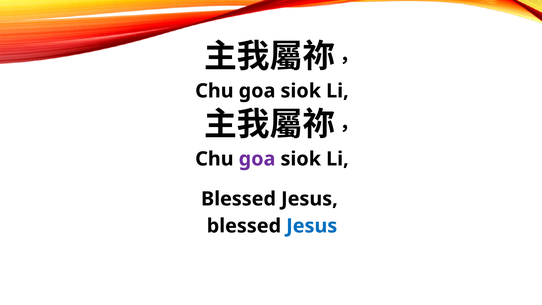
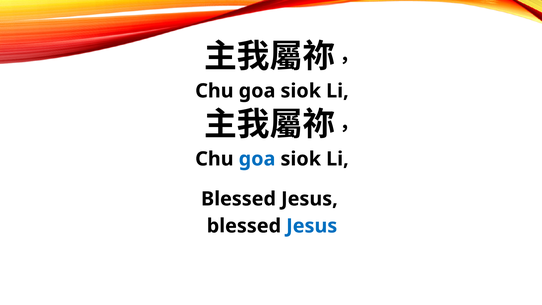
goa colour: purple -> blue (257, 159)
